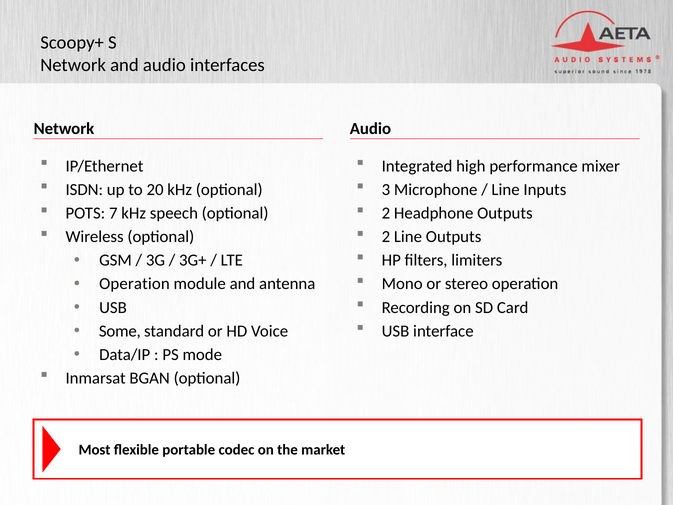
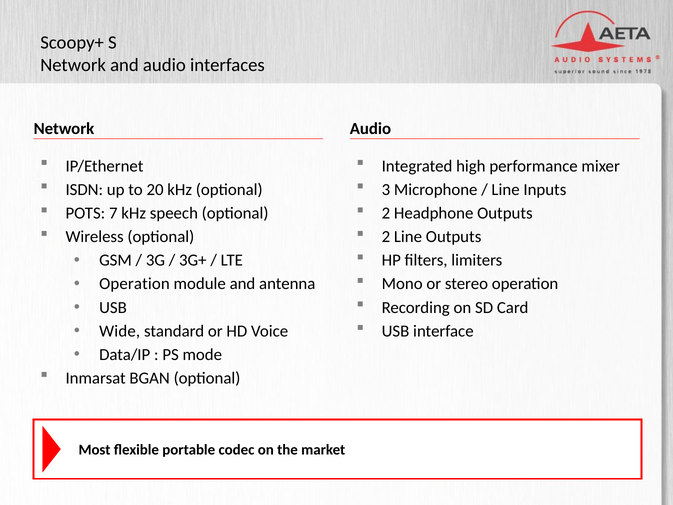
Some: Some -> Wide (120, 331)
